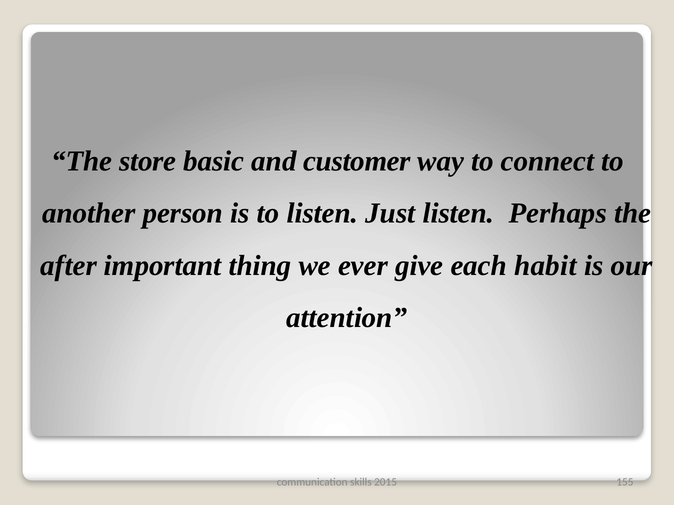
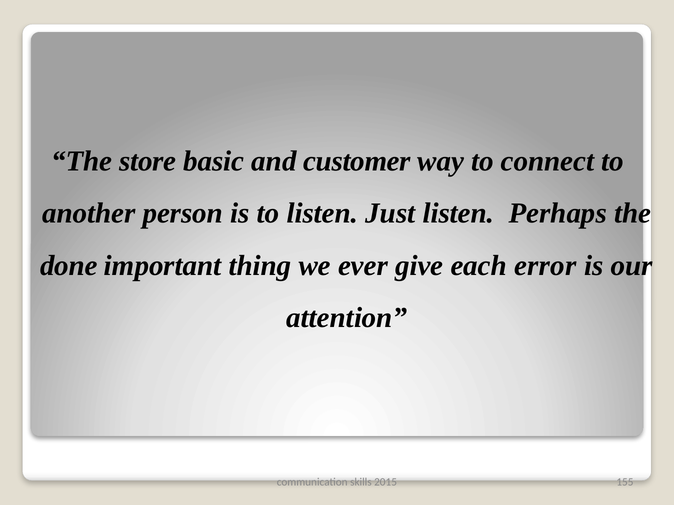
after: after -> done (69, 266)
habit: habit -> error (545, 266)
